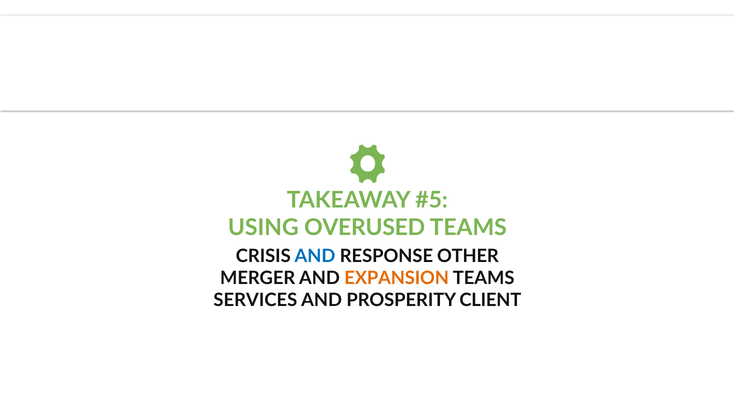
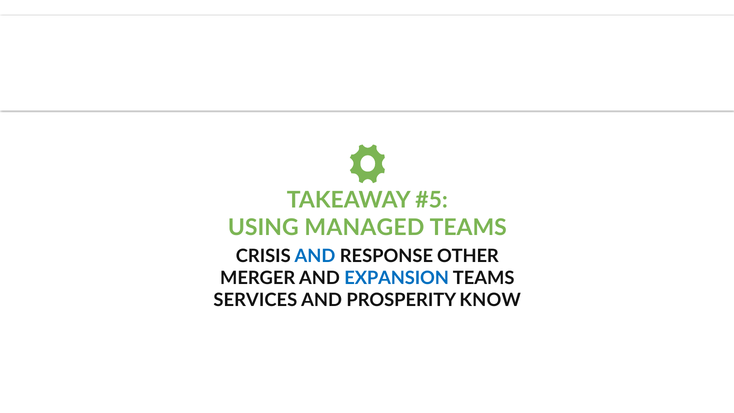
OVERUSED: OVERUSED -> MANAGED (364, 227)
EXPANSION colour: orange -> blue (397, 278)
CLIENT: CLIENT -> KNOW (490, 300)
